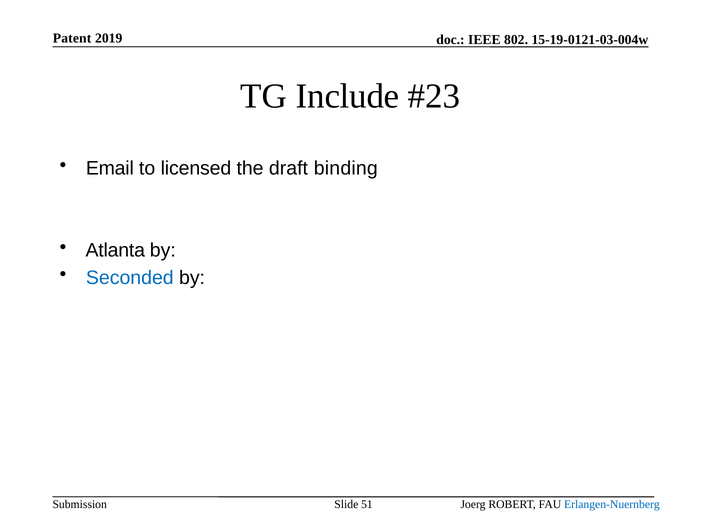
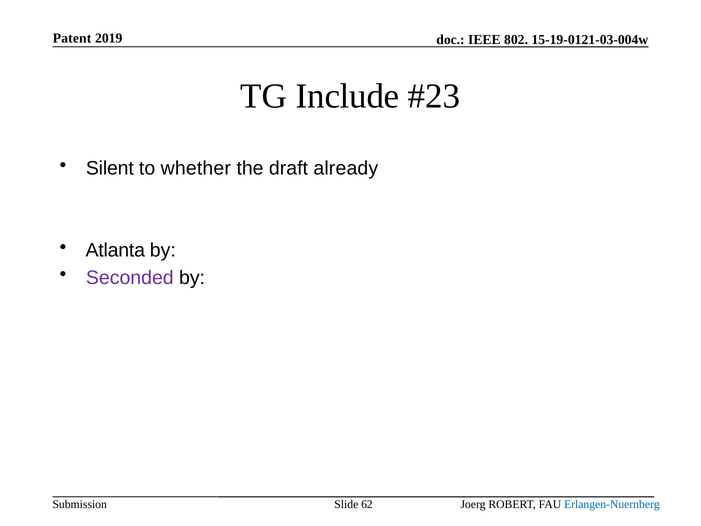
Email: Email -> Silent (110, 168)
licensed: licensed -> whether (196, 168)
binding: binding -> already (346, 168)
Seconded colour: blue -> purple (130, 278)
51: 51 -> 62 (367, 504)
